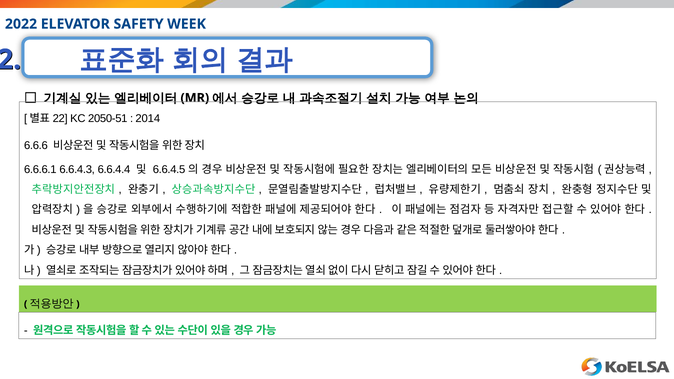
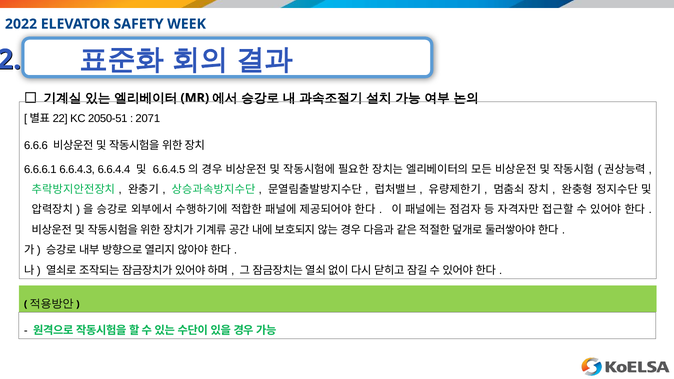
2014: 2014 -> 2071 (148, 119)
